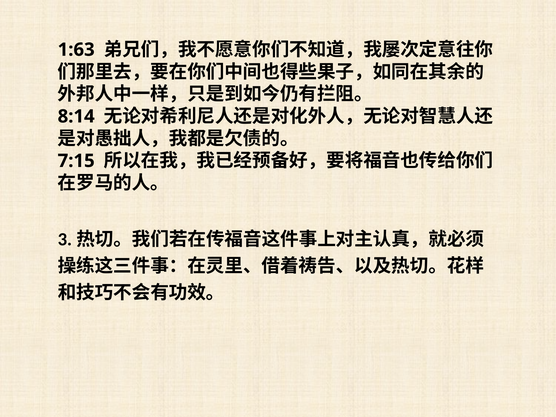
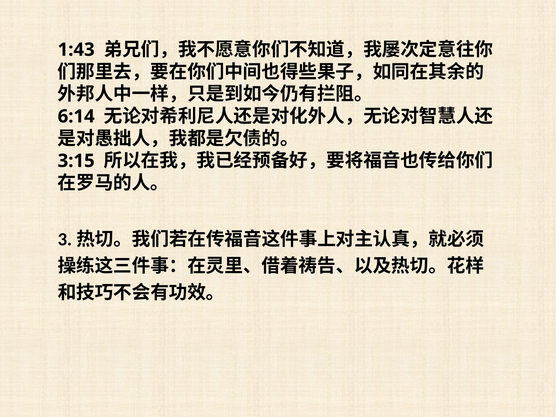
1:63: 1:63 -> 1:43 (76, 50)
8:14: 8:14 -> 6:14 (76, 116)
7:15: 7:15 -> 3:15 (76, 161)
